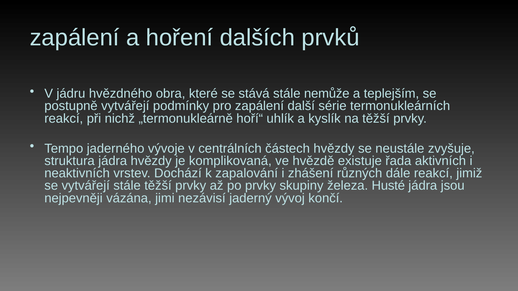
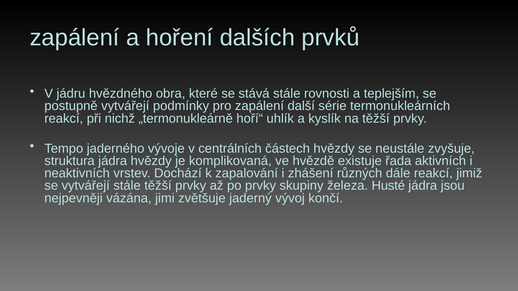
nemůže: nemůže -> rovnosti (327, 94)
nezávisí: nezávisí -> zvětšuje (202, 198)
